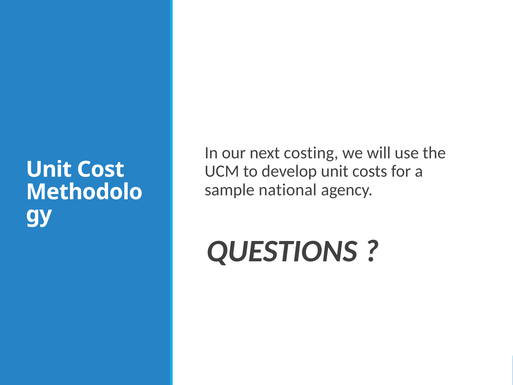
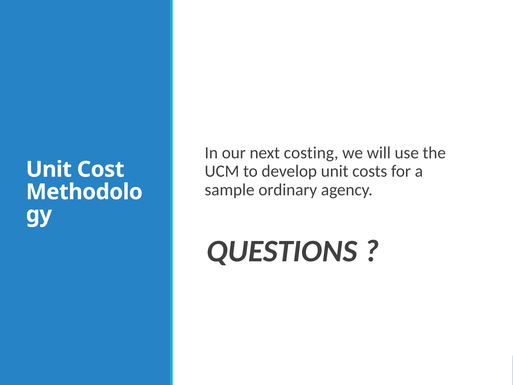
national: national -> ordinary (288, 190)
